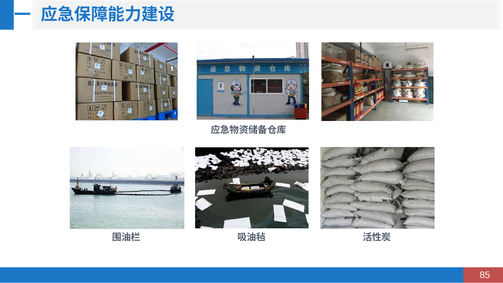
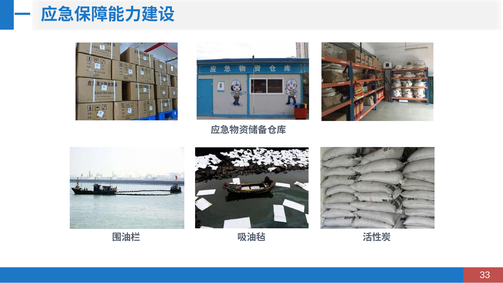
85: 85 -> 33 (485, 275)
